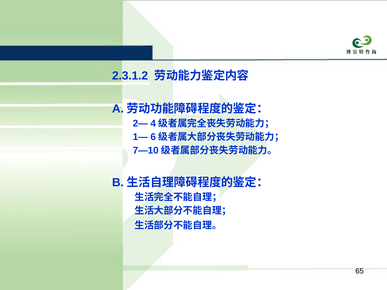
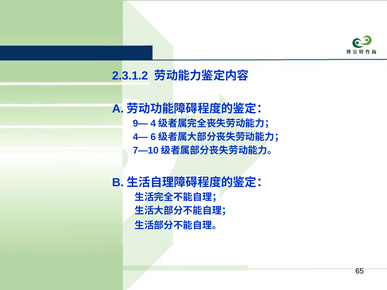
2—: 2— -> 9— (140, 124)
1—: 1— -> 4— (140, 137)
